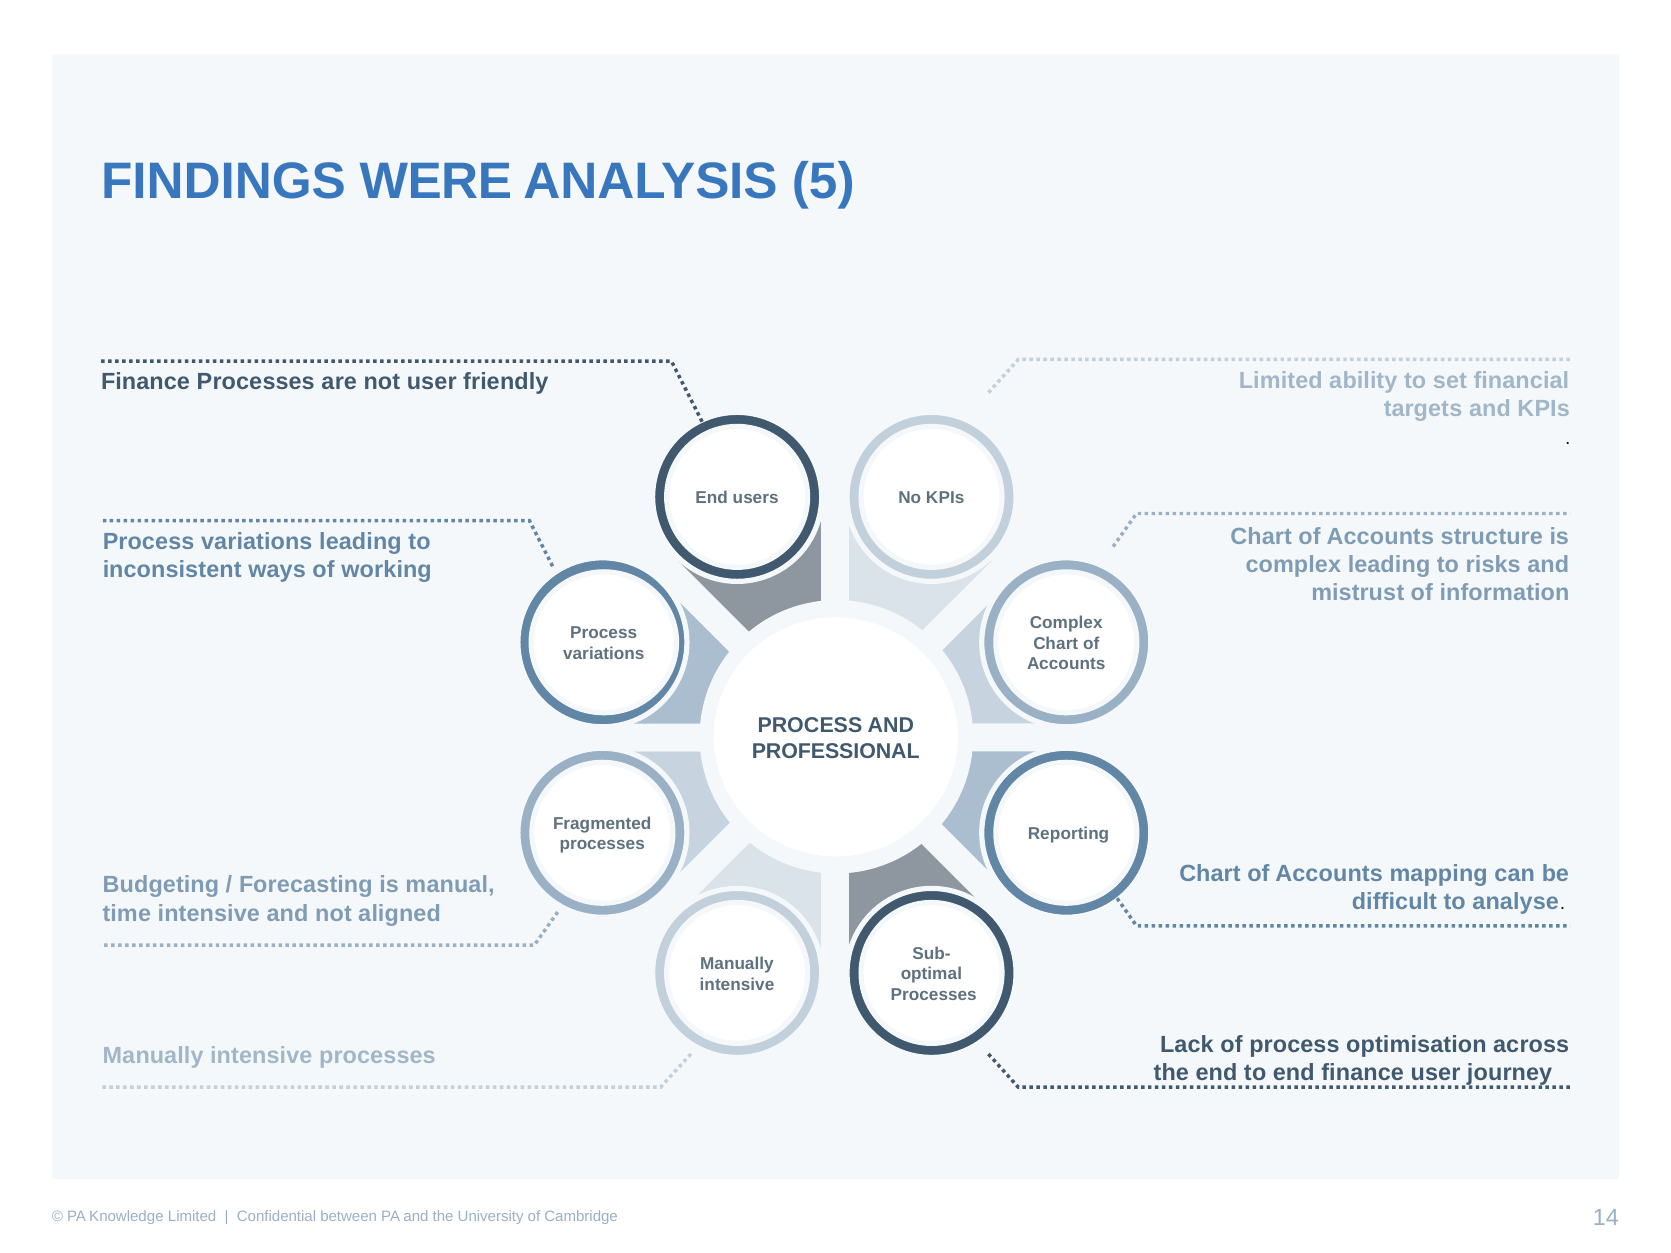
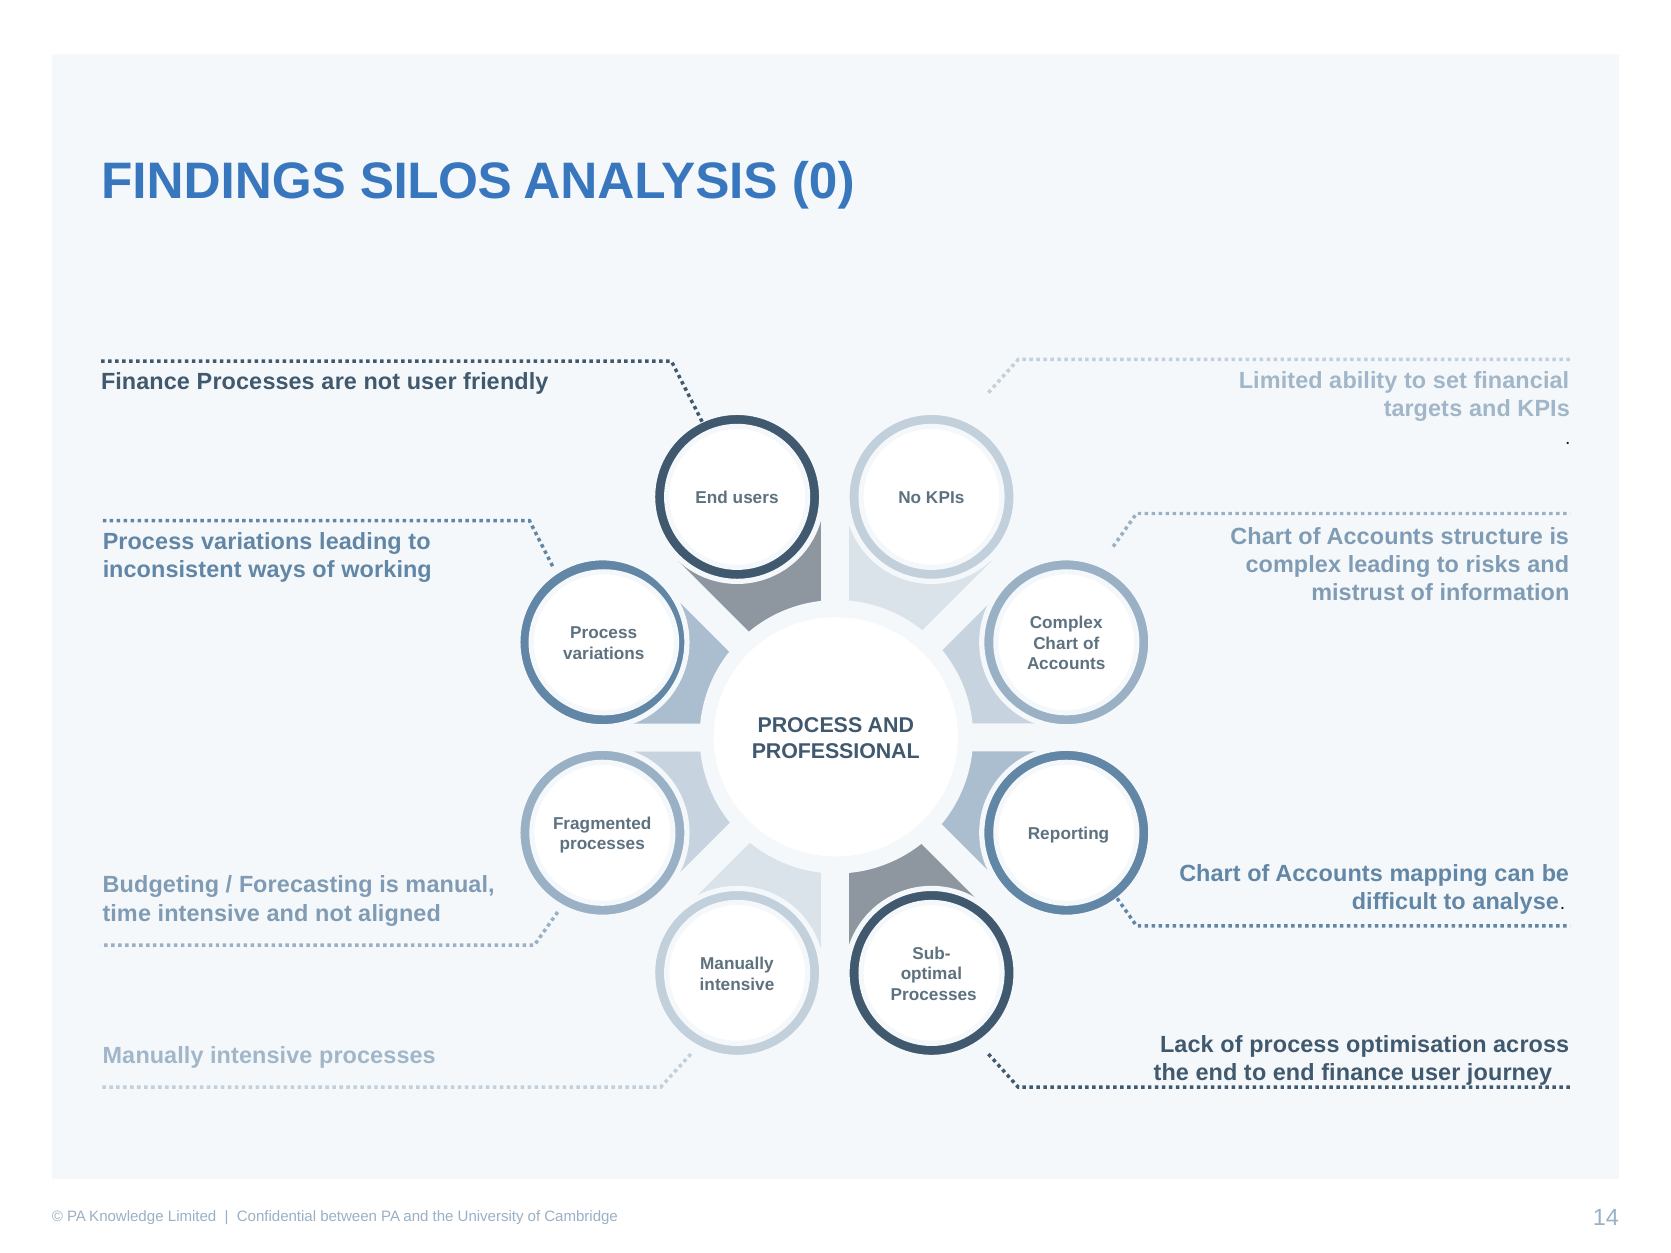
WERE: WERE -> SILOS (436, 182)
5: 5 -> 0 (823, 182)
